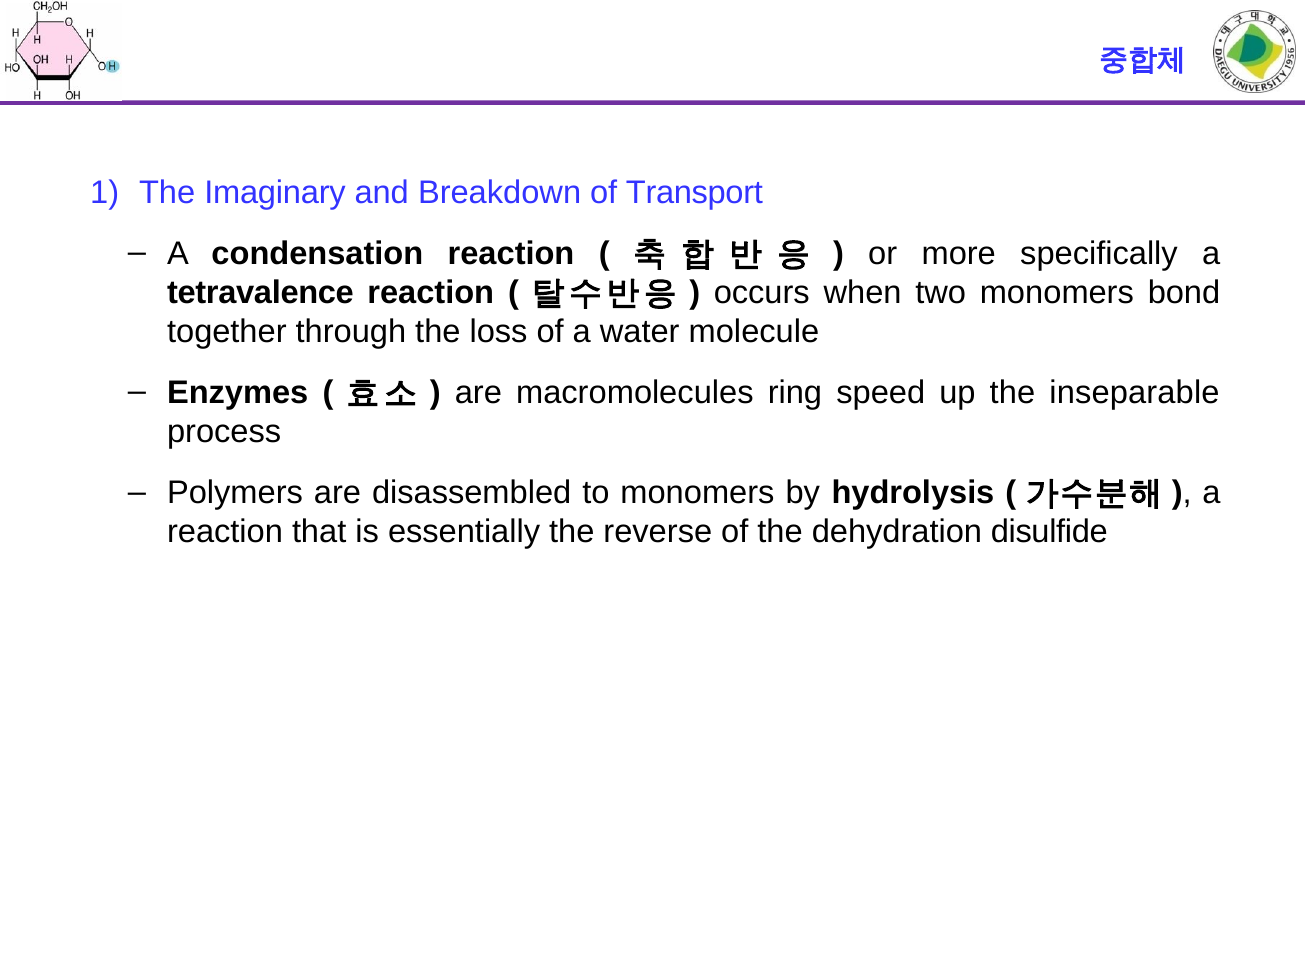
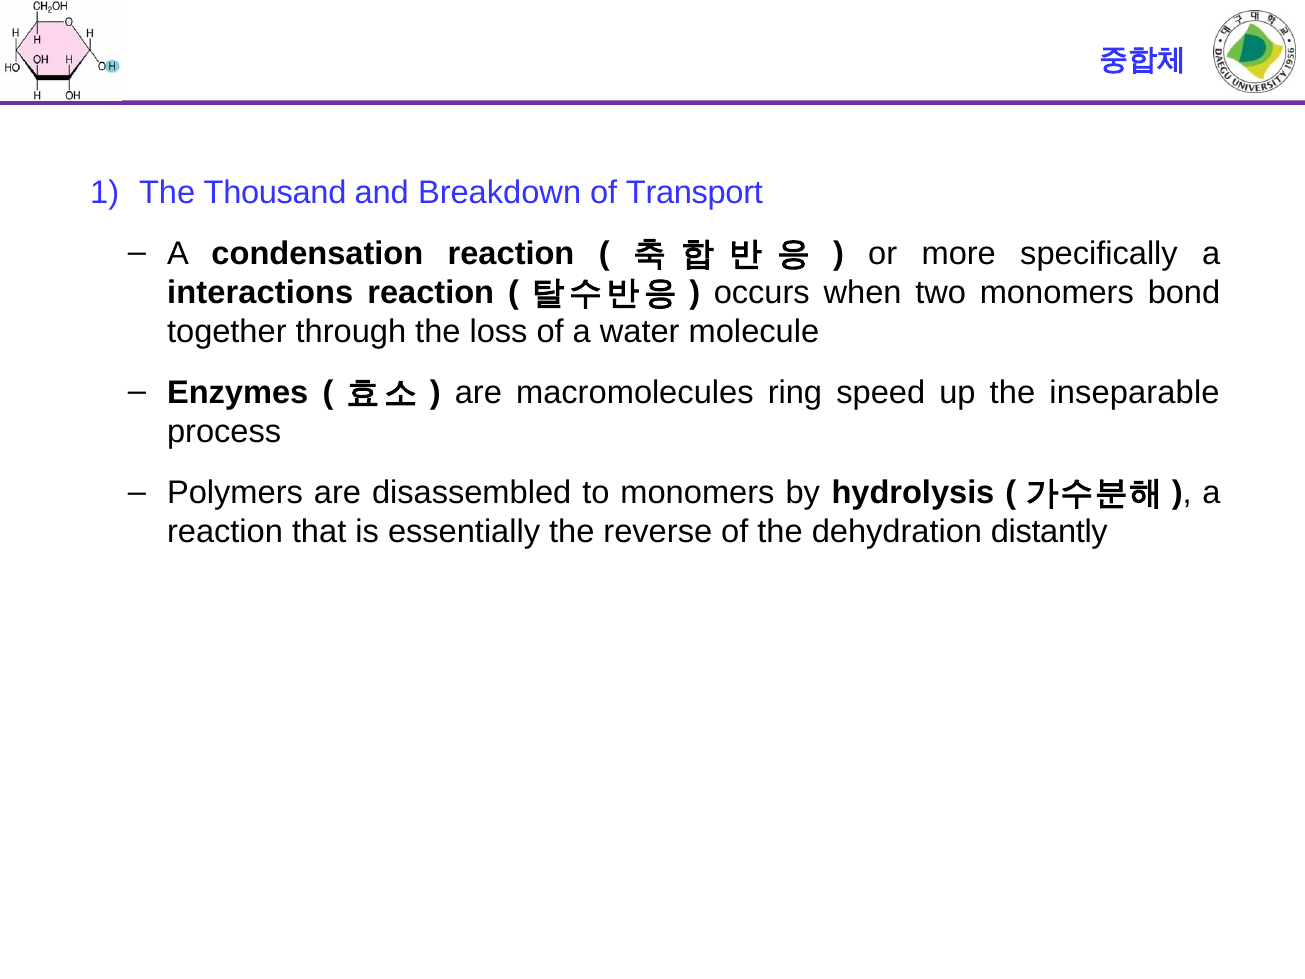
Imaginary: Imaginary -> Thousand (275, 193)
tetravalence: tetravalence -> interactions (260, 293)
disulfide: disulfide -> distantly (1049, 532)
